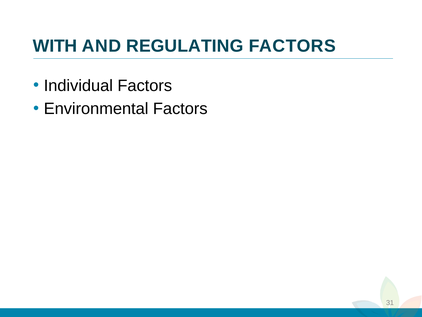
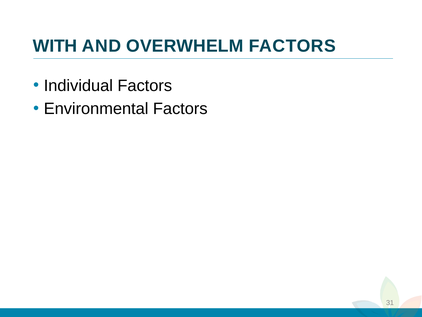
REGULATING: REGULATING -> OVERWHELM (185, 46)
